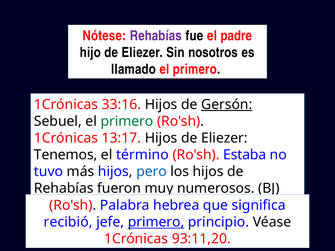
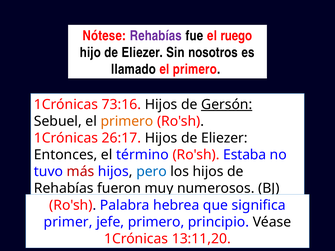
padre: padre -> ruego (236, 36)
33:16: 33:16 -> 73:16 (121, 105)
primero colour: green -> orange (127, 121)
13:17: 13:17 -> 26:17 (121, 138)
Tenemos: Tenemos -> Entonces (66, 155)
más colour: black -> red (81, 172)
recibió: recibió -> primer (68, 222)
primero underline: present -> none (156, 222)
93:11,20: 93:11,20 -> 13:11,20 (201, 239)
